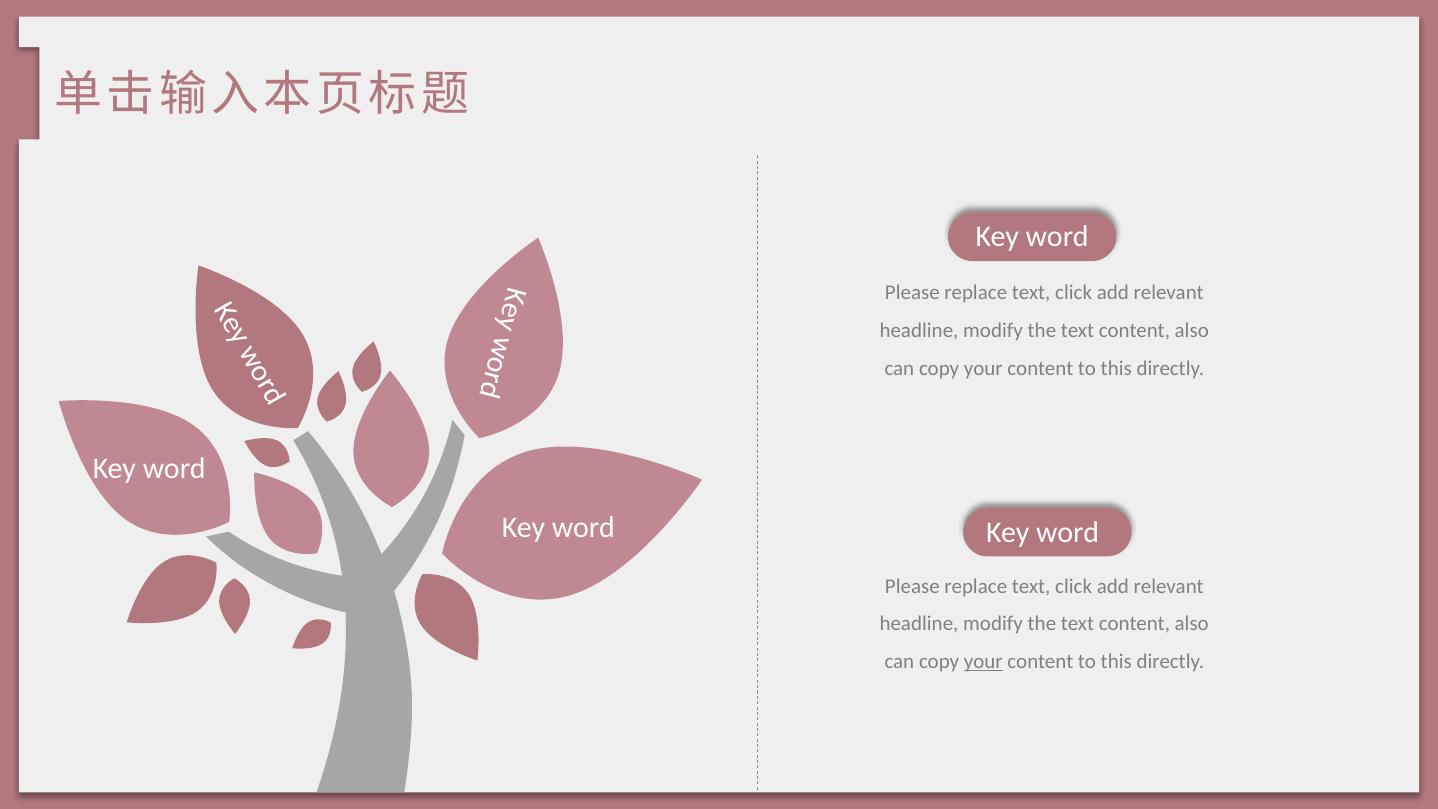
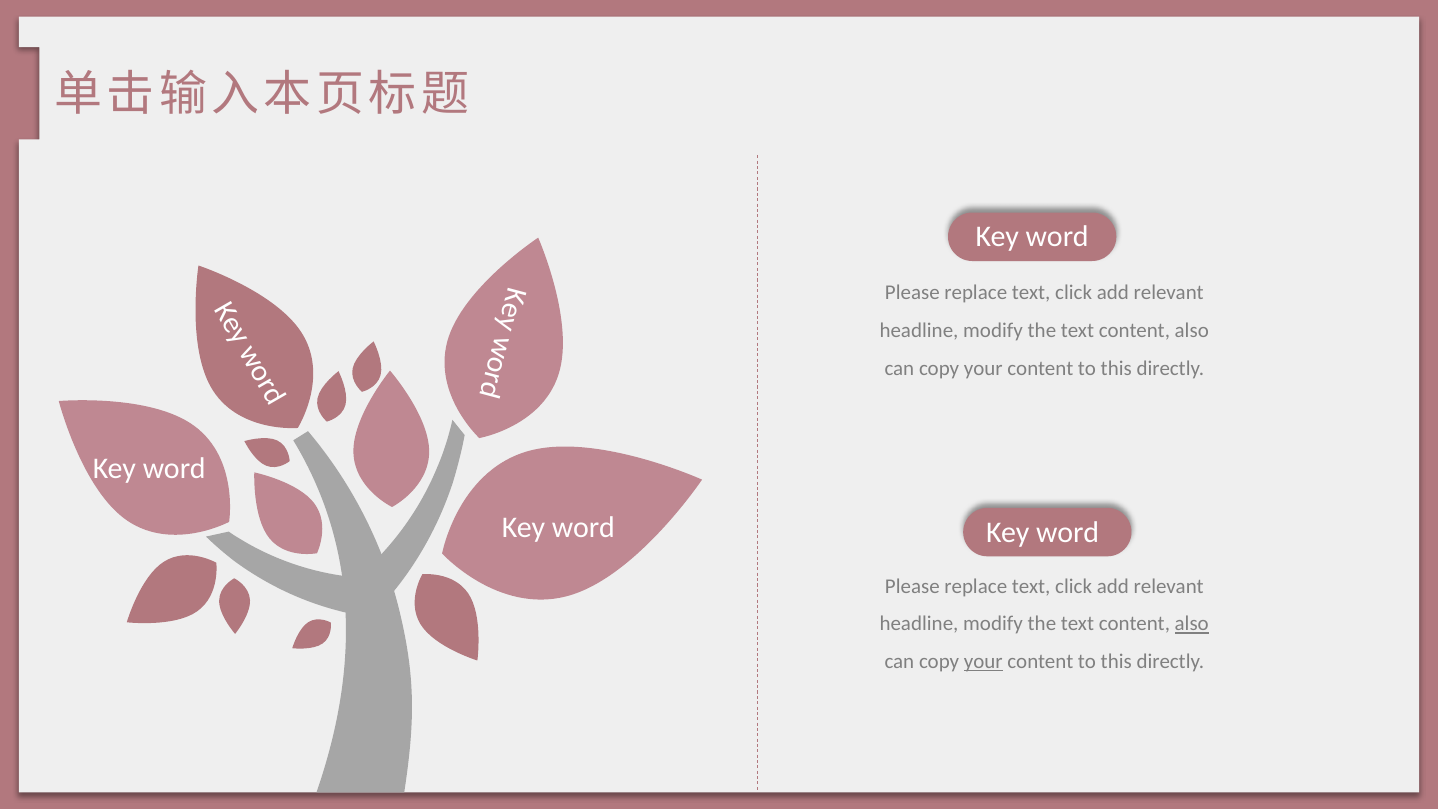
also underline: none -> present (1192, 624)
